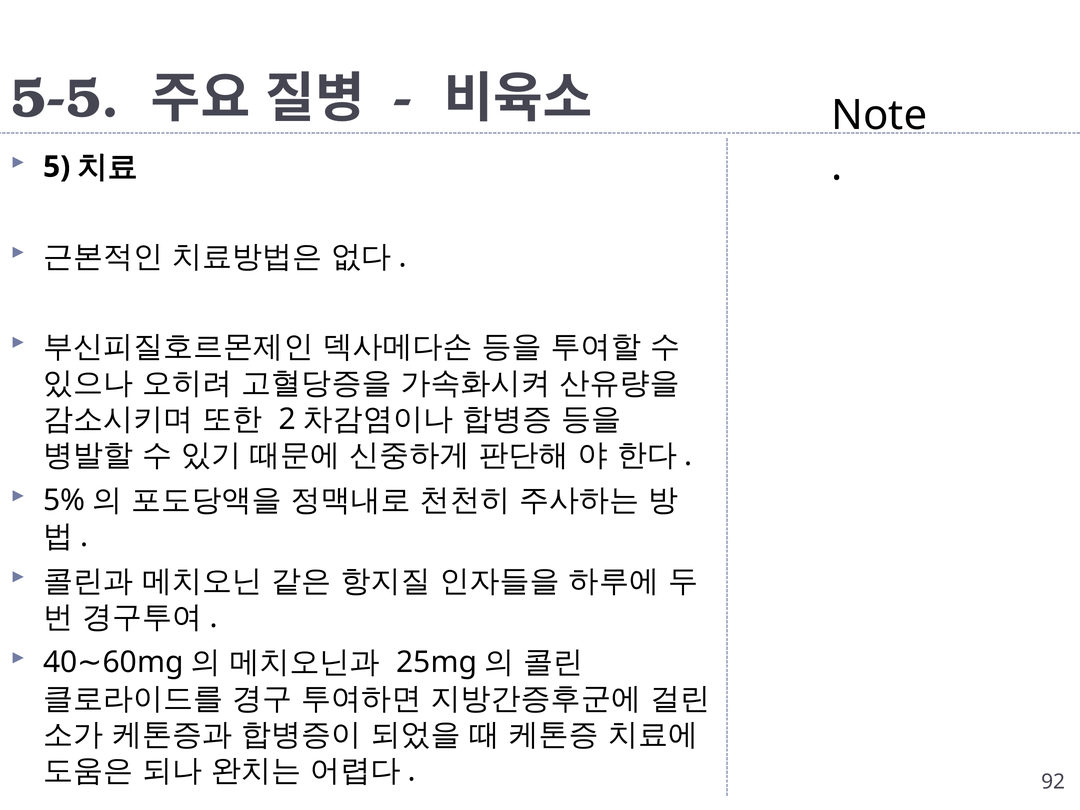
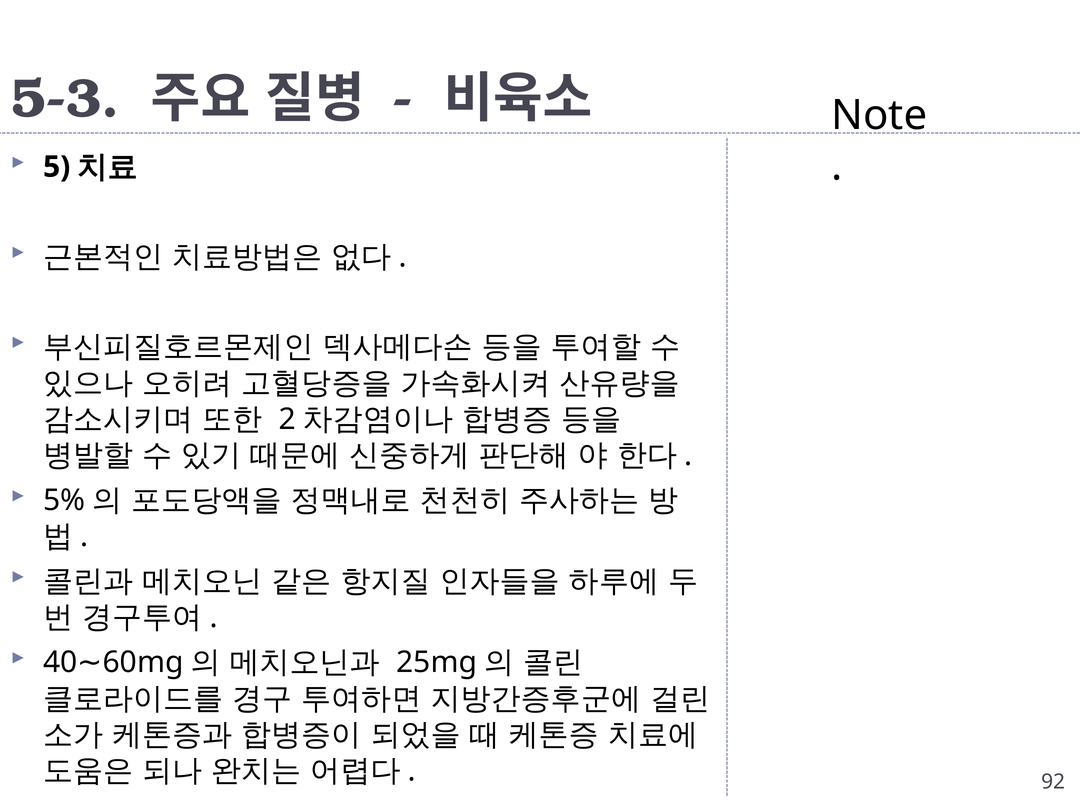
5-5: 5-5 -> 5-3 (65, 99)
